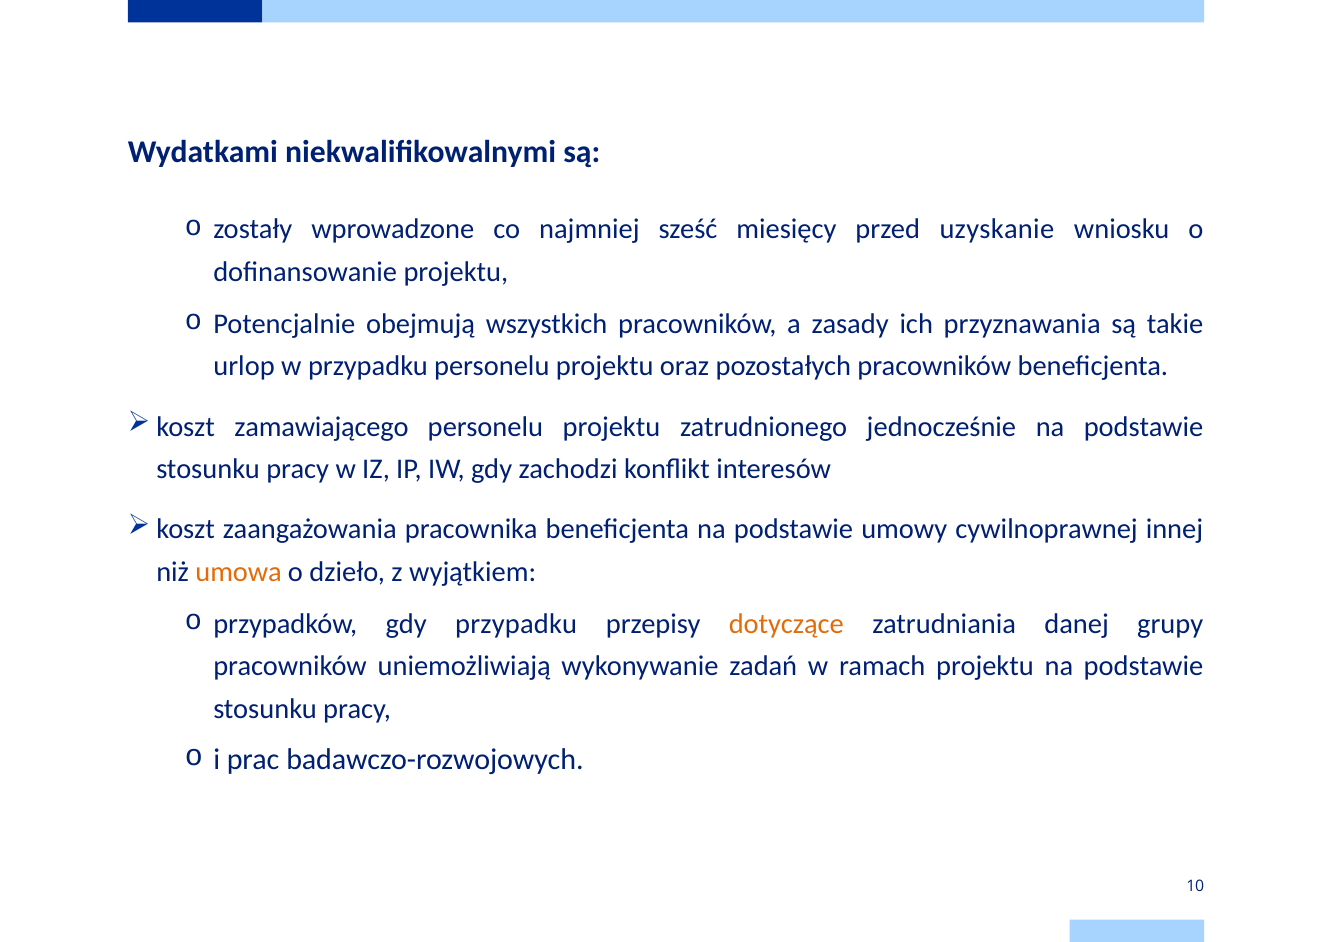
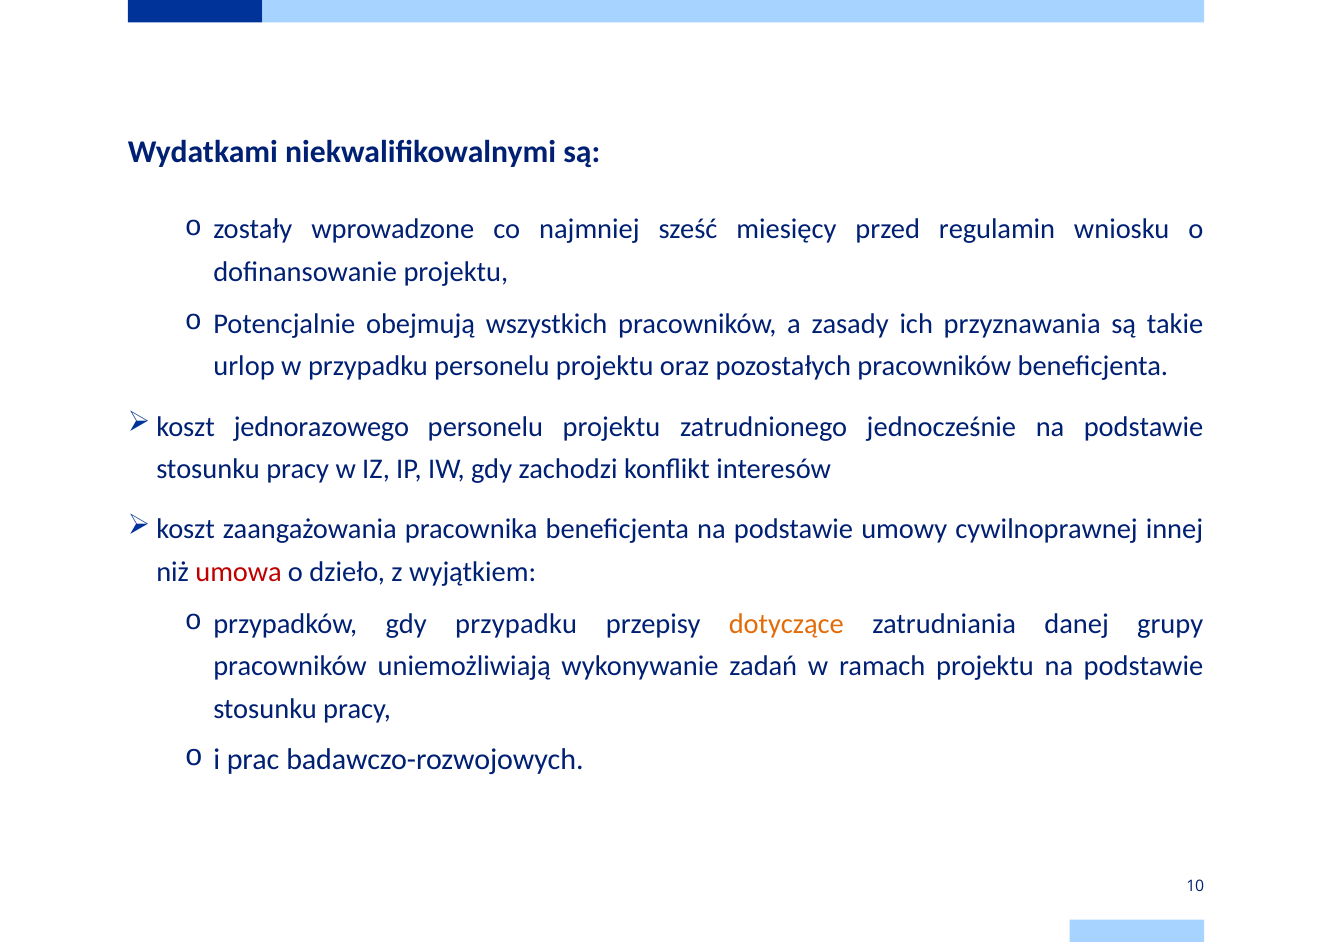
uzyskanie: uzyskanie -> regulamin (997, 229)
zamawiającego: zamawiającego -> jednorazowego (321, 427)
umowa colour: orange -> red (239, 572)
